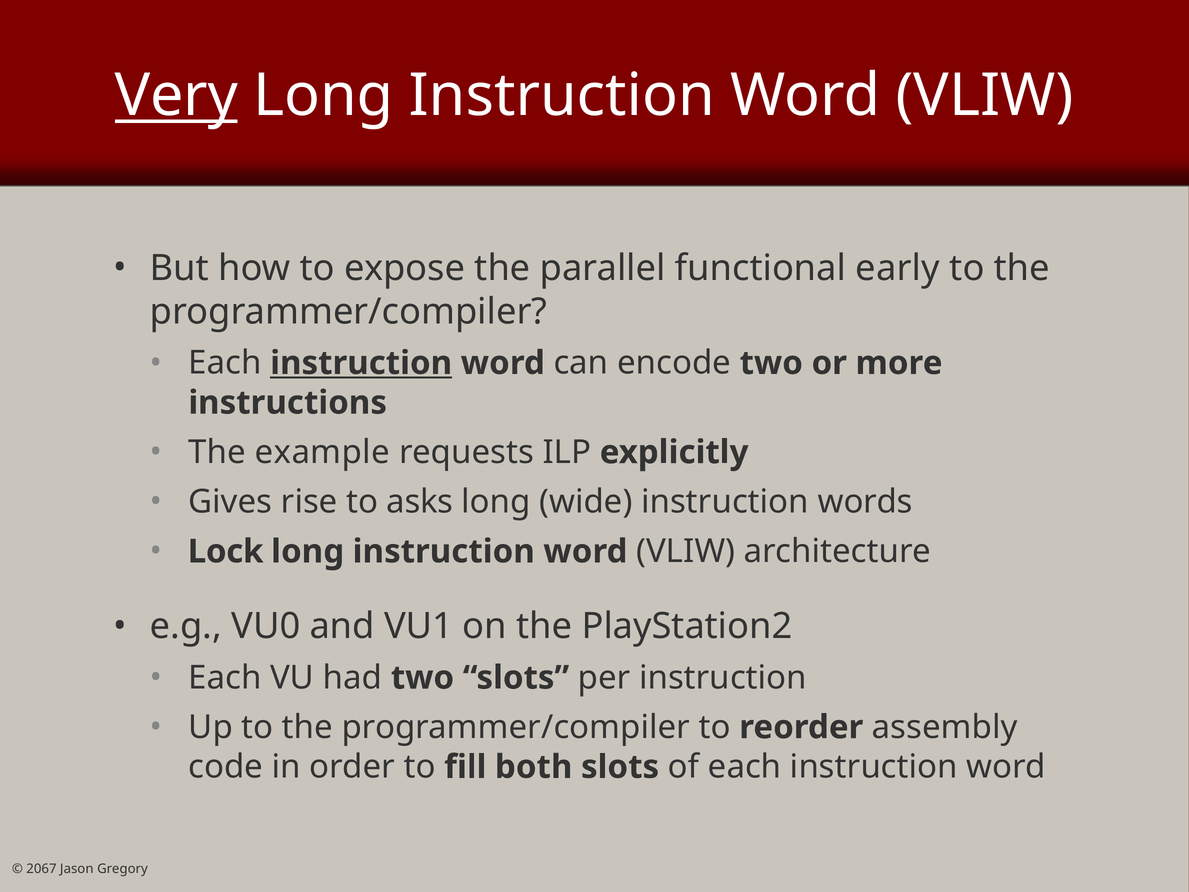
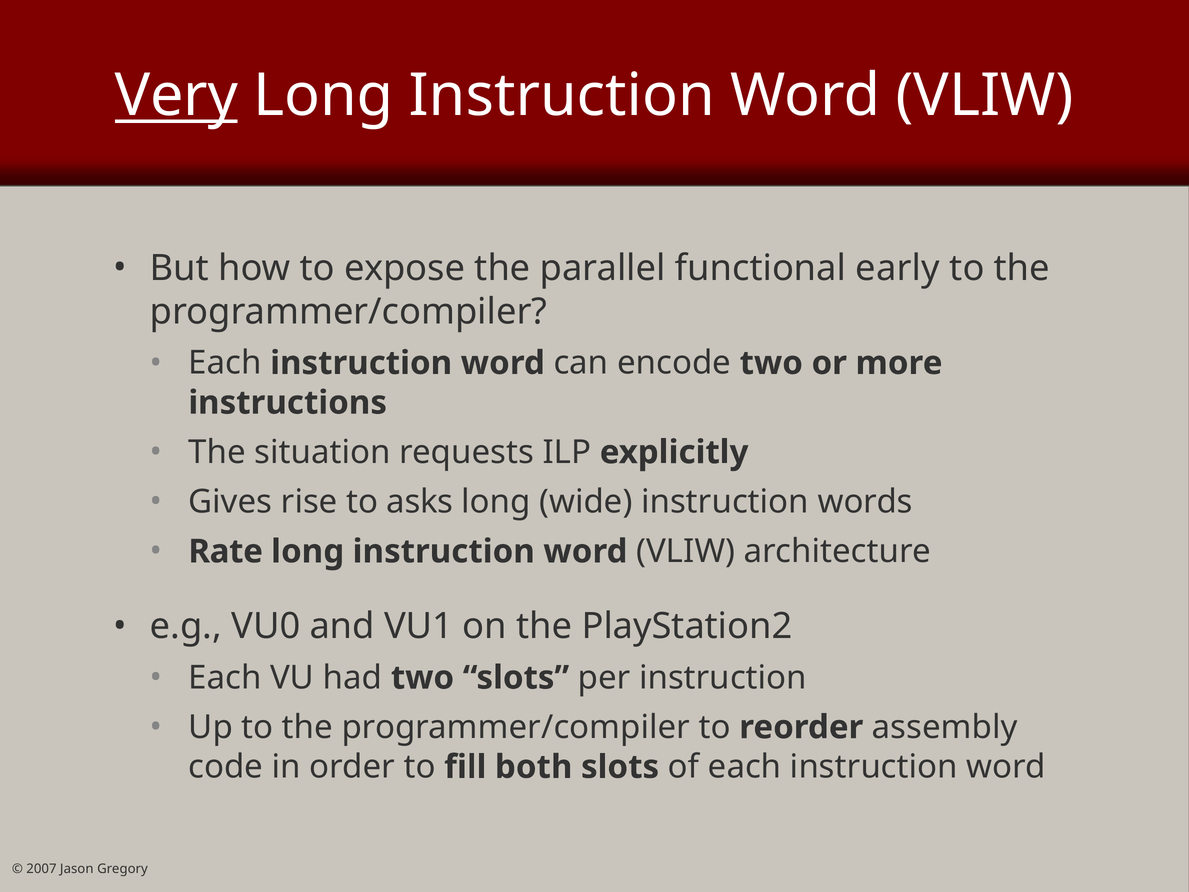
instruction underline: present -> none (361, 363)
example: example -> situation (322, 452)
Lock: Lock -> Rate (226, 551)
2067: 2067 -> 2007 (41, 869)
